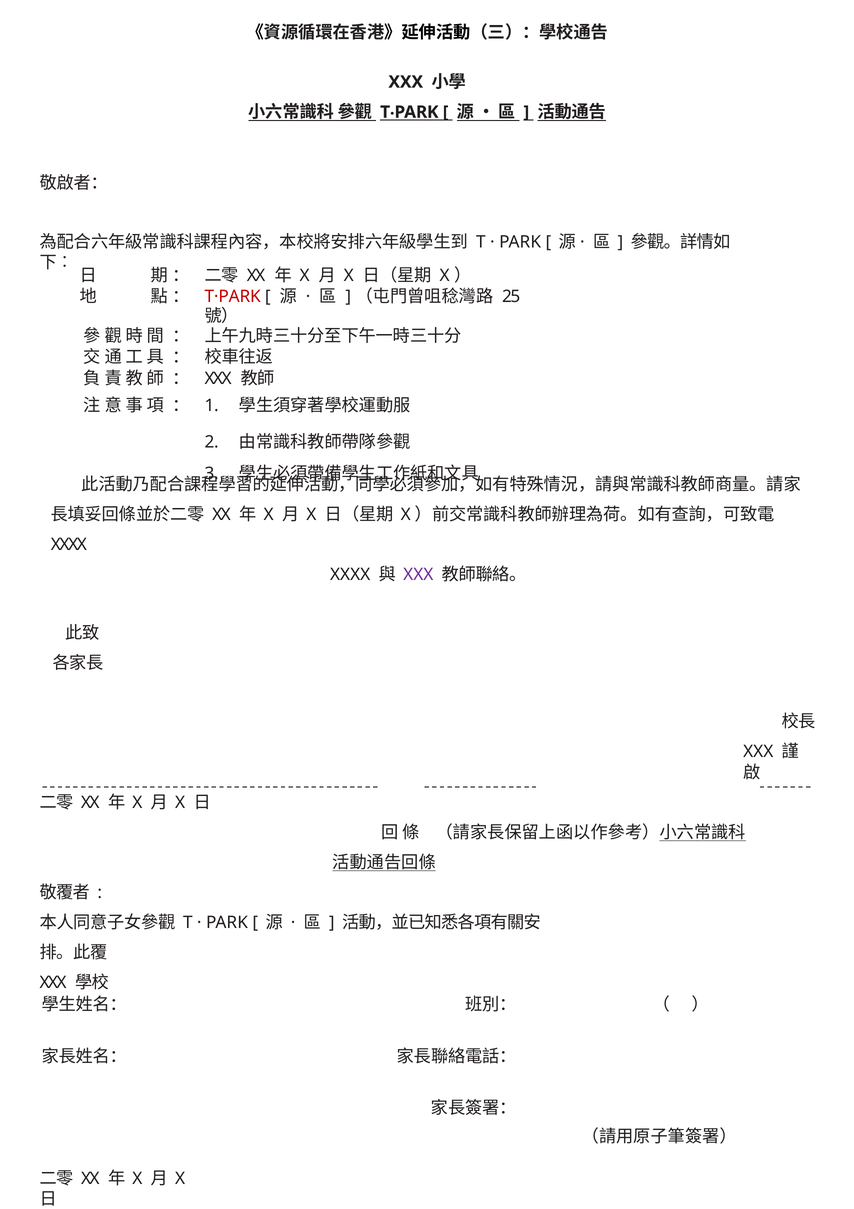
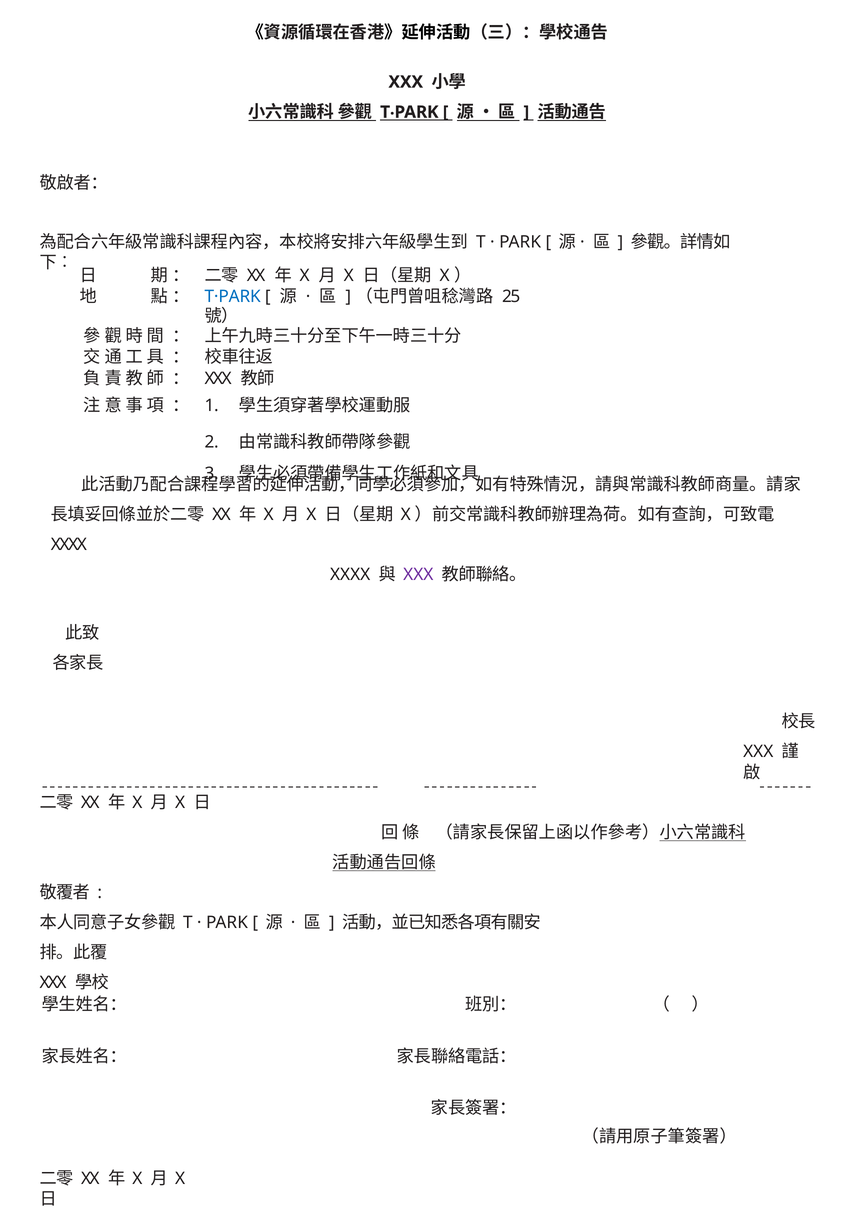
T·PARK colour: red -> blue (233, 297)
